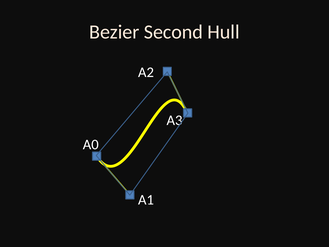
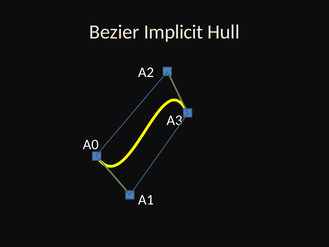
Second: Second -> Implicit (173, 32)
